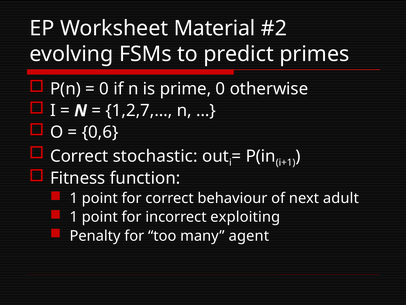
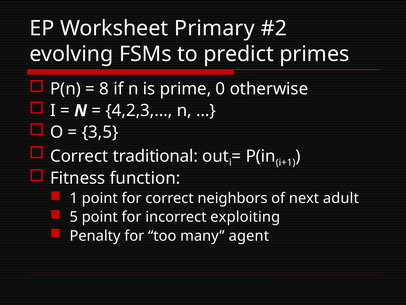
Material: Material -> Primary (214, 28)
0: 0 -> 8 (104, 89)
1,2,7,…: 1,2,7,… -> 4,2,3,… (139, 111)
0,6: 0,6 -> 3,5 (100, 132)
stochastic: stochastic -> traditional (155, 156)
behaviour: behaviour -> neighbors (232, 198)
1: 1 -> 5 (74, 217)
